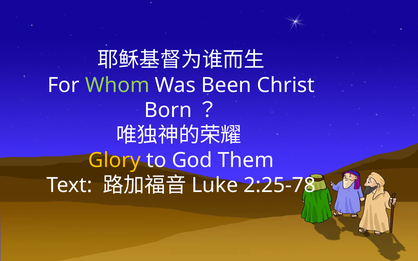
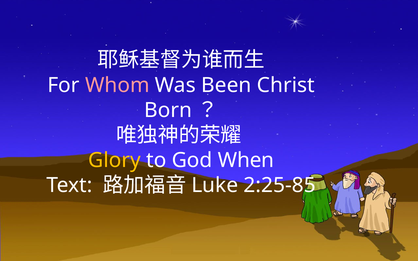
Whom colour: light green -> pink (117, 85)
Them: Them -> When (246, 160)
2:25-78: 2:25-78 -> 2:25-85 (280, 186)
